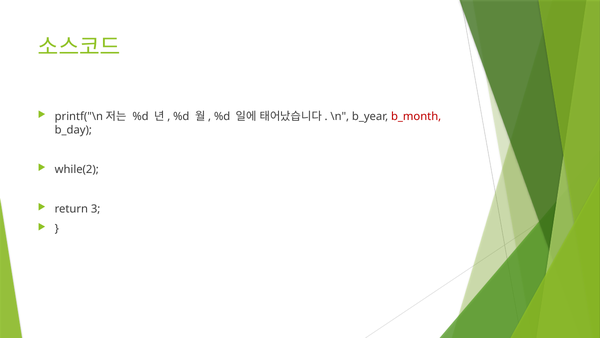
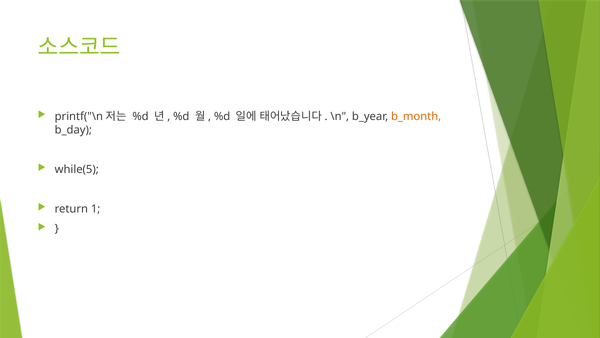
b_month colour: red -> orange (416, 116)
while(2: while(2 -> while(5 (77, 169)
3: 3 -> 1 (96, 209)
